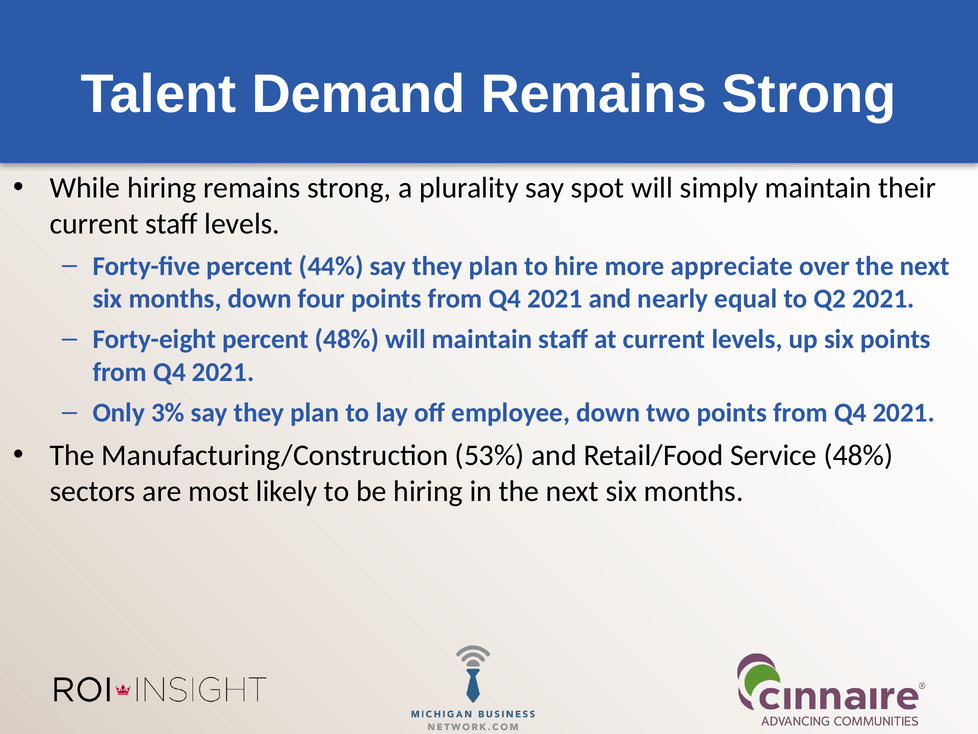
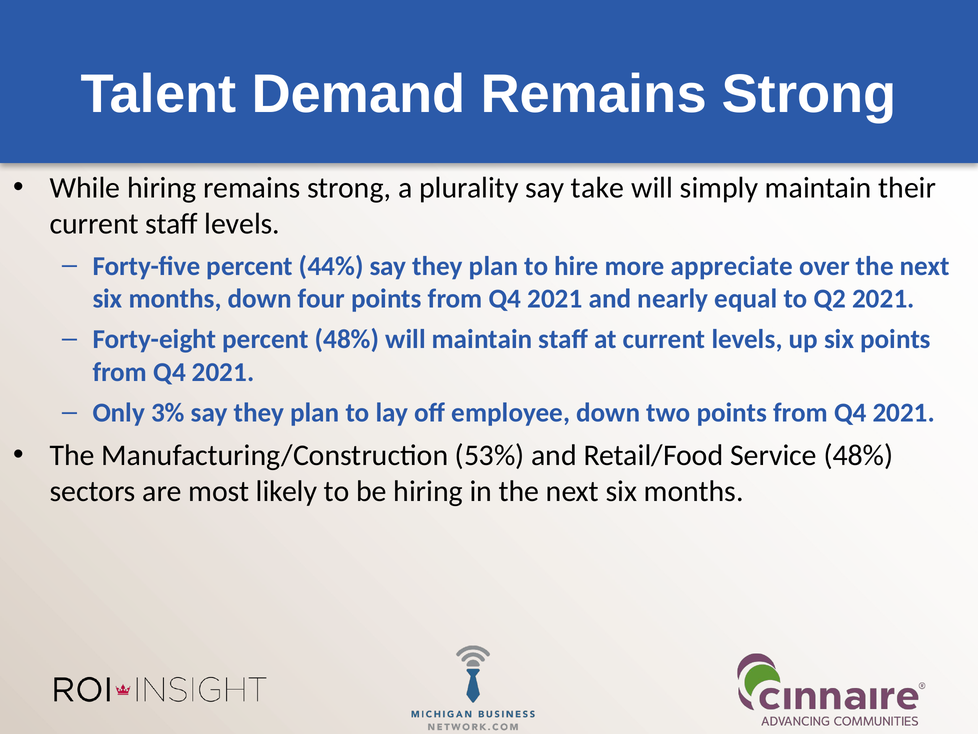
spot: spot -> take (598, 188)
